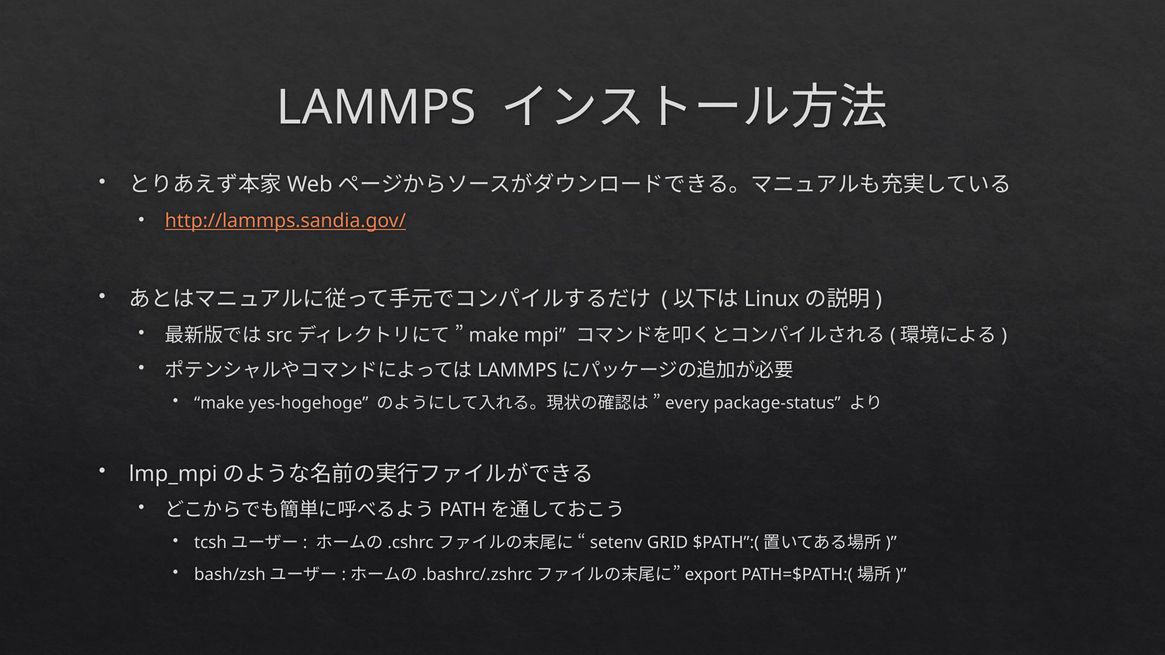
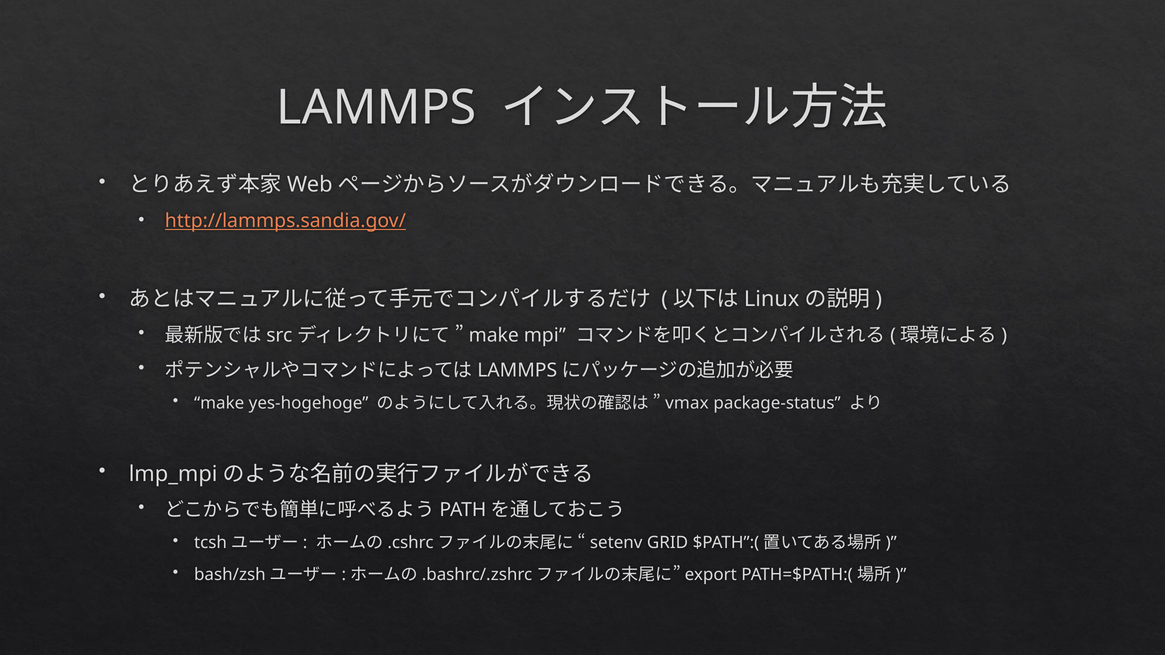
every: every -> vmax (687, 403)
